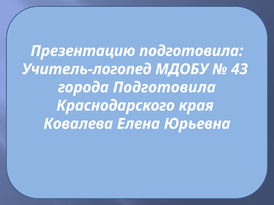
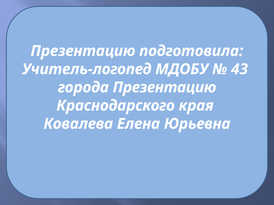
города Подготовила: Подготовила -> Презентацию (164, 88)
